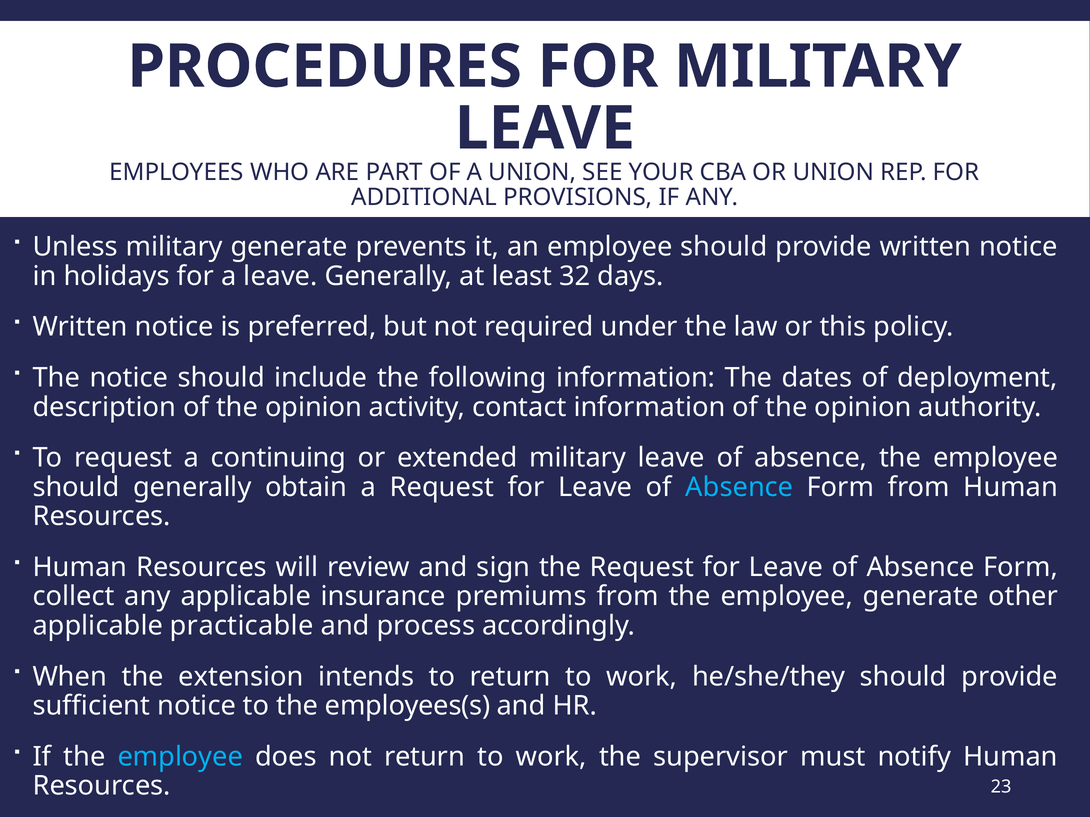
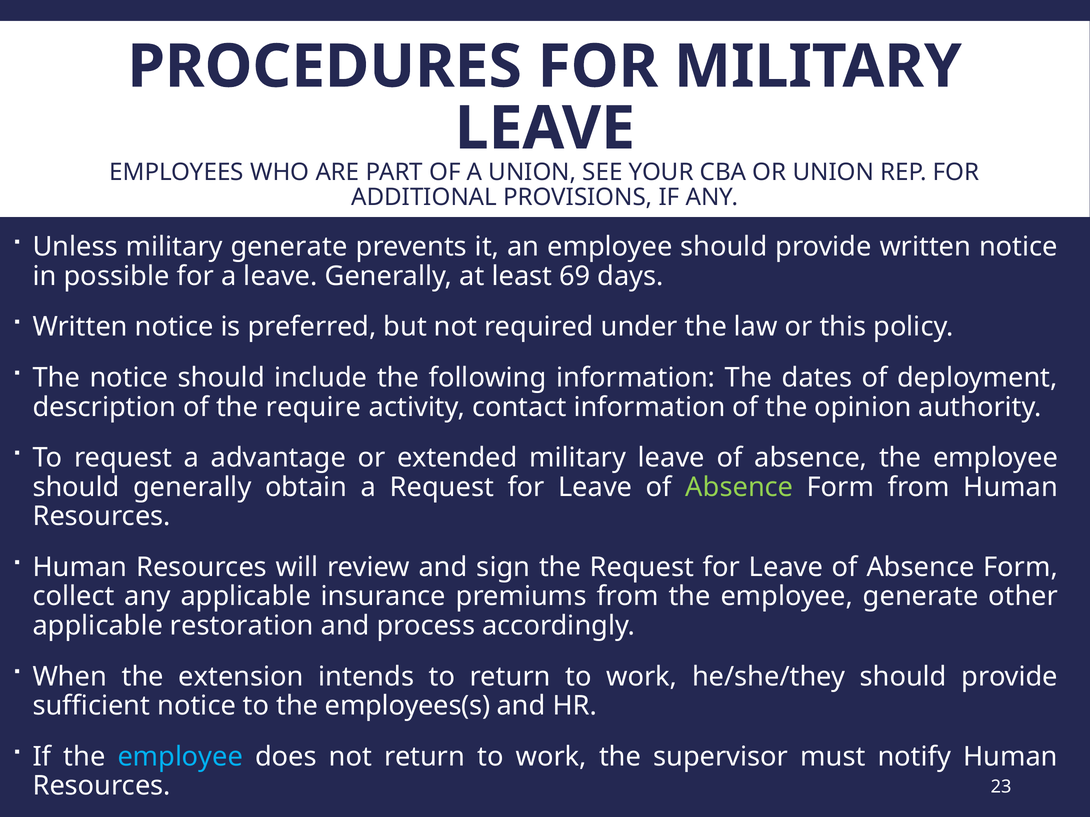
holidays: holidays -> possible (117, 277)
32: 32 -> 69 (575, 277)
description of the opinion: opinion -> require (313, 407)
continuing: continuing -> advantage (278, 458)
Absence colour: light blue -> light green (739, 487)
practicable: practicable -> restoration (242, 626)
